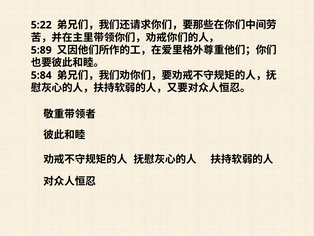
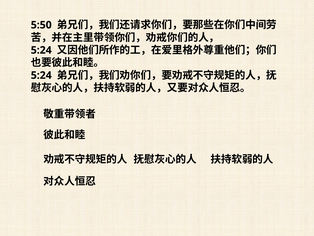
5:22: 5:22 -> 5:50 (41, 25)
5:89: 5:89 -> 5:24 (41, 50)
5:84: 5:84 -> 5:24 (41, 75)
